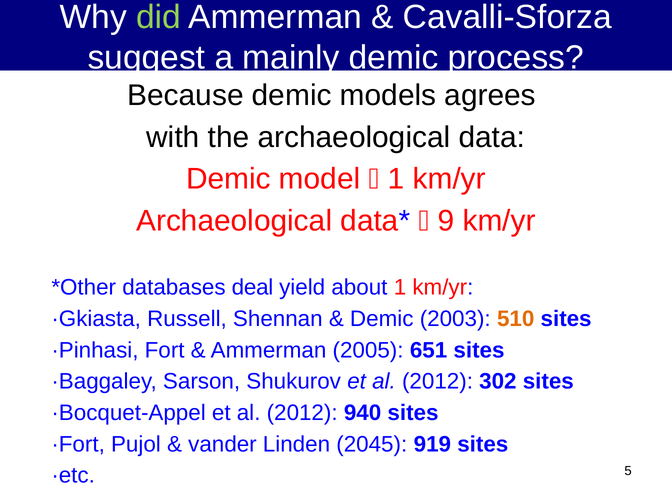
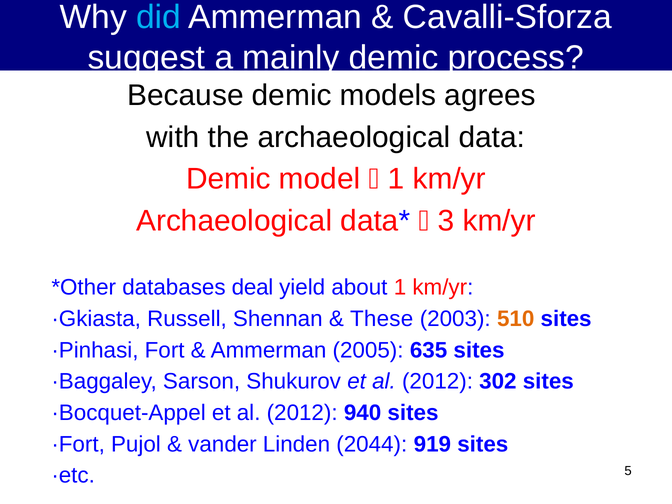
did colour: light green -> light blue (158, 17)
9: 9 -> 3 (446, 221)
Demic: Demic -> These (382, 319)
651: 651 -> 635 (429, 350)
2045: 2045 -> 2044 (372, 444)
